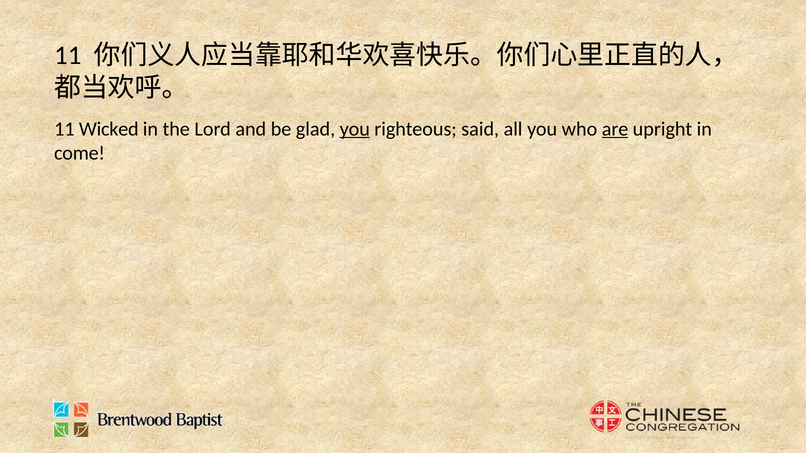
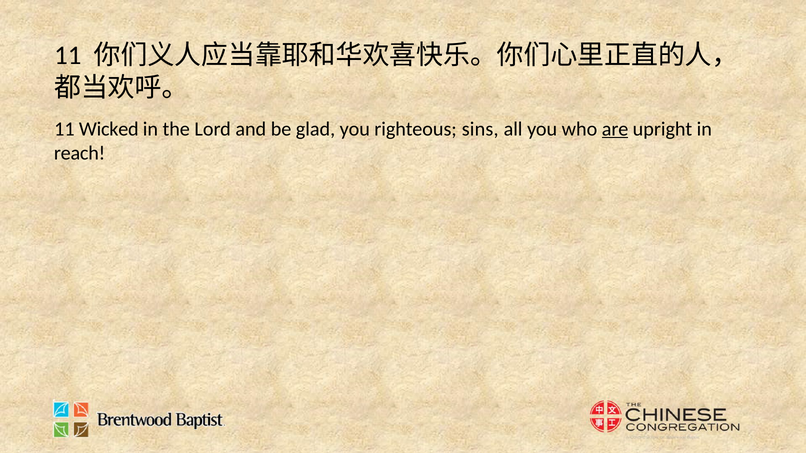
you underline: present -> none (355, 129)
said: said -> sins (480, 129)
come: come -> reach (80, 153)
